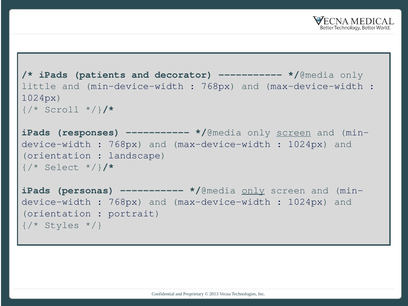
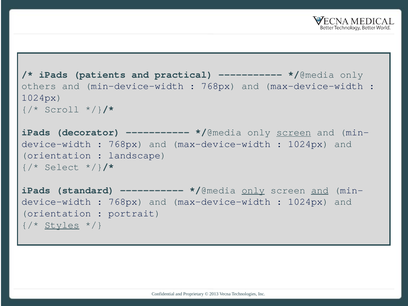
decorator: decorator -> practical (184, 74)
little: little -> others (39, 86)
responses: responses -> decorator (88, 132)
personas: personas -> standard (85, 190)
and underline: none -> present (320, 190)
Styles underline: none -> present (62, 225)
